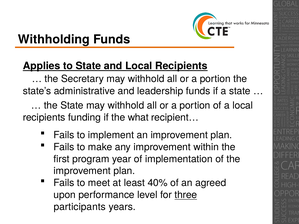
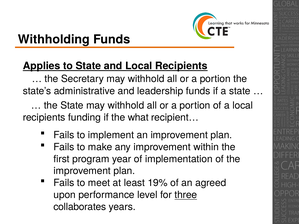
40%: 40% -> 19% (158, 183)
participants: participants -> collaborates (80, 207)
